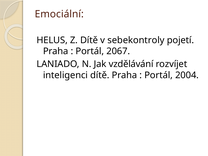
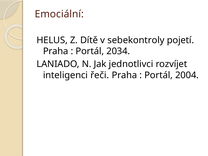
2067: 2067 -> 2034 (118, 51)
vzdělávání: vzdělávání -> jednotlivci (131, 64)
inteligenci dítě: dítě -> řeči (100, 75)
